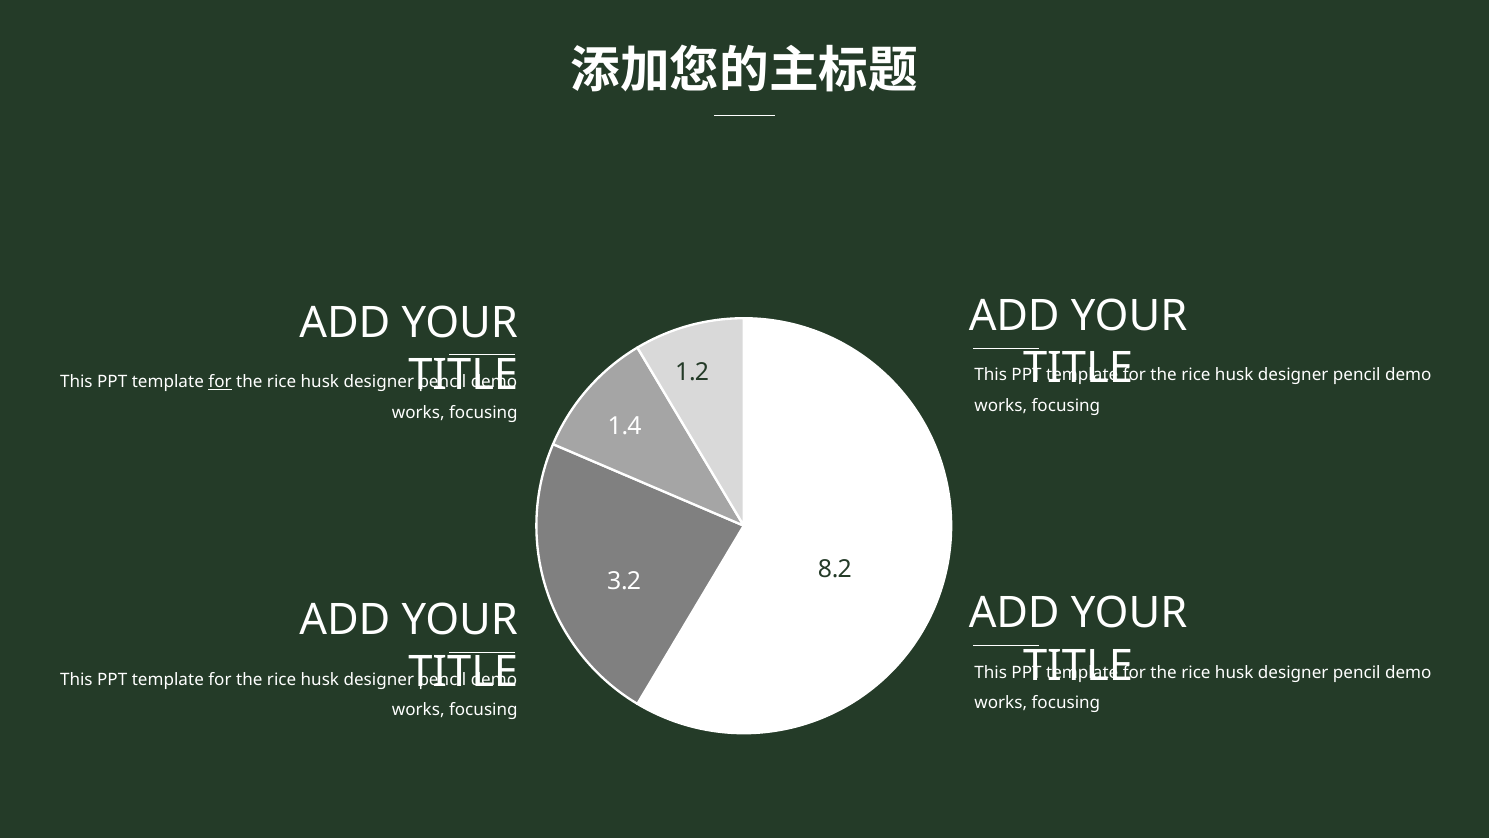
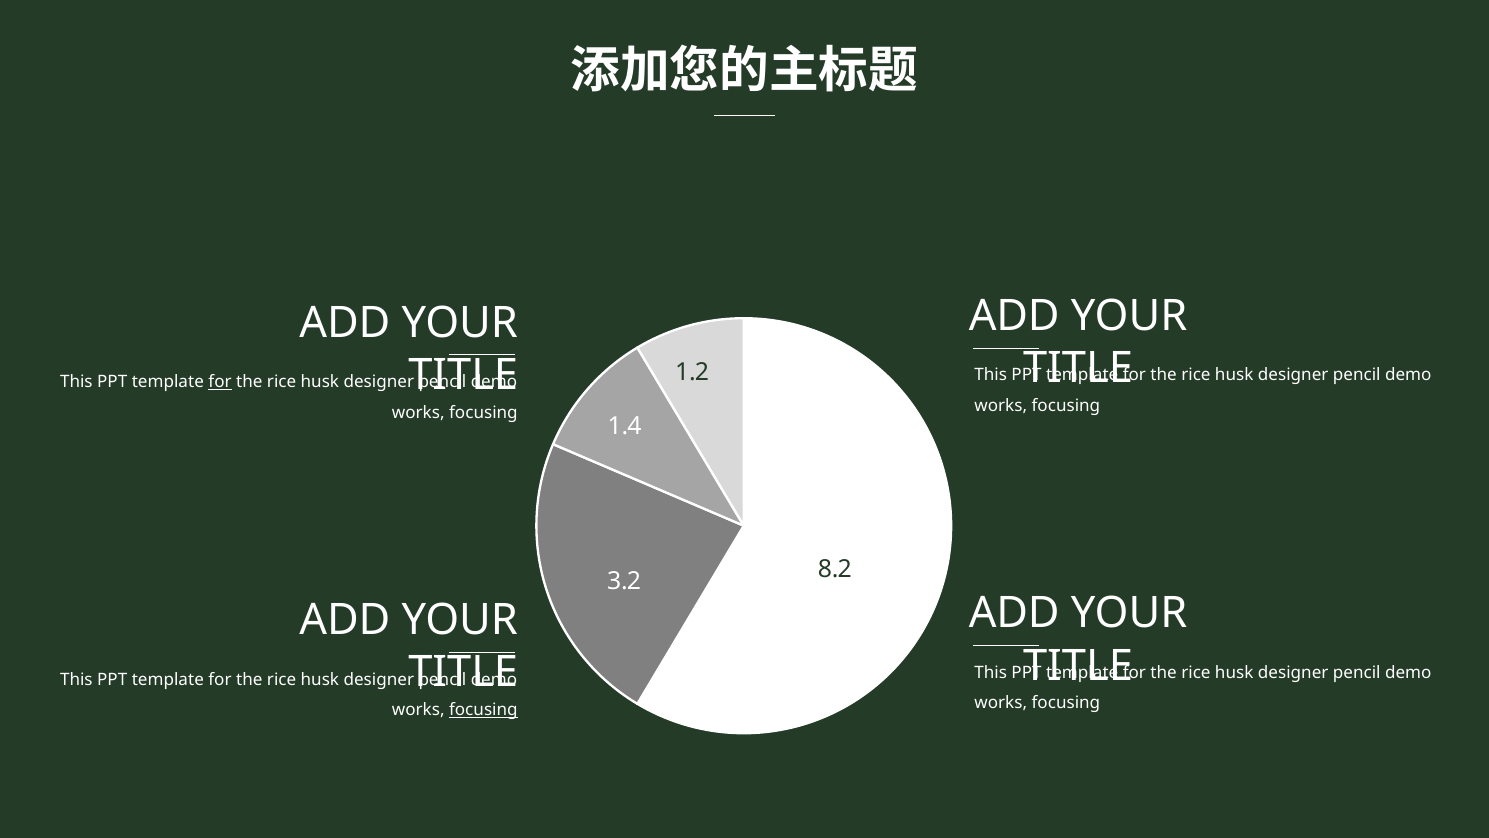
focusing underline: none -> present (483, 710)
